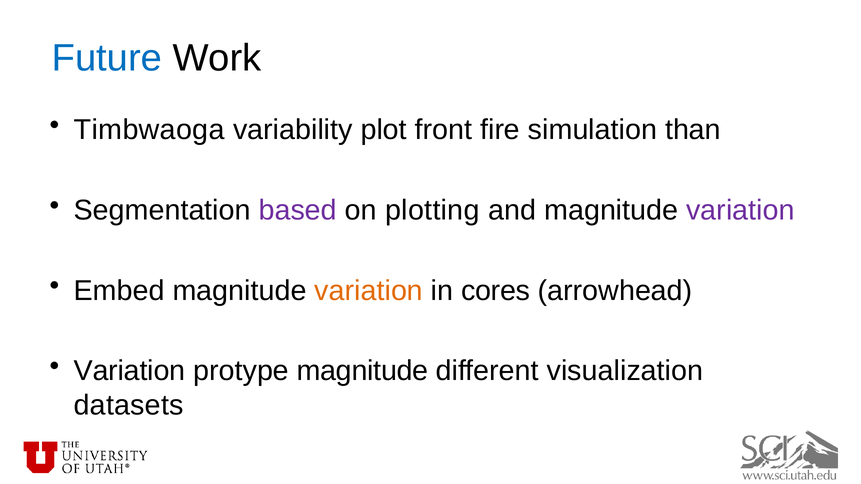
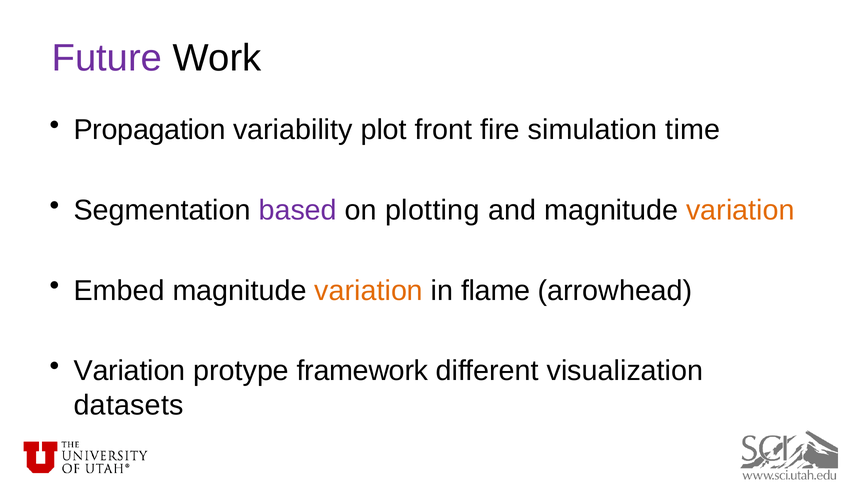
Future colour: blue -> purple (107, 58)
Timbwaoga: Timbwaoga -> Propagation (150, 130)
than: than -> time (693, 130)
variation colour: purple -> orange (740, 210)
cores: cores -> flame (496, 291)
protype magnitude: magnitude -> framework (362, 371)
